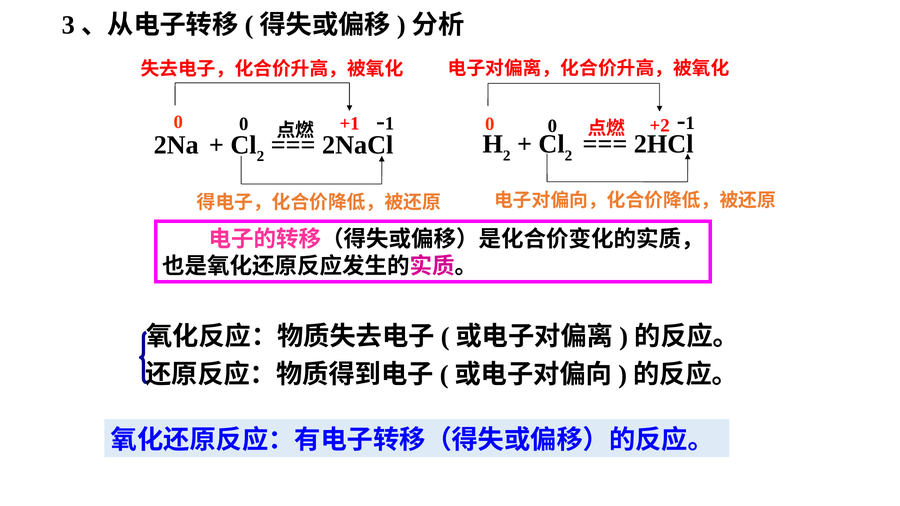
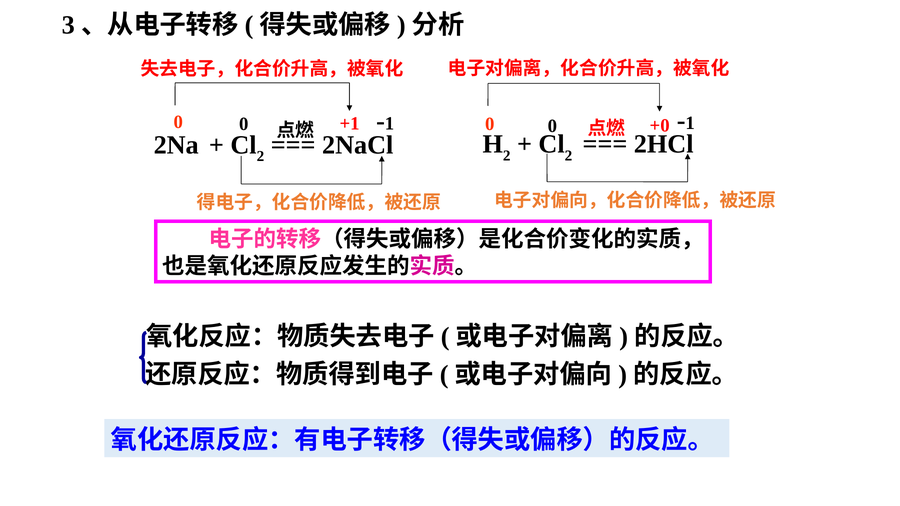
+2: +2 -> +0 (660, 126)
